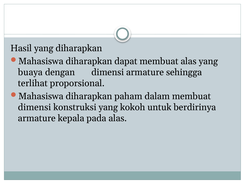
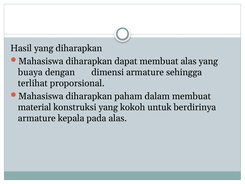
dimensi: dimensi -> material (35, 107)
